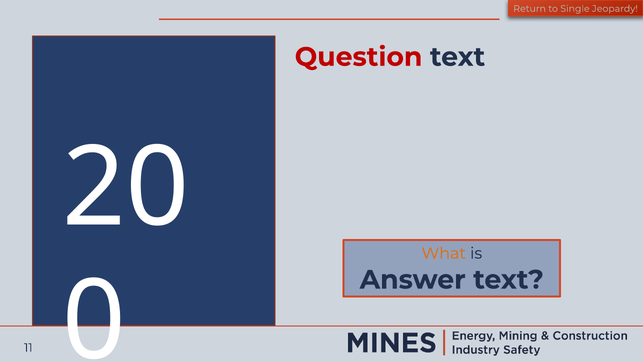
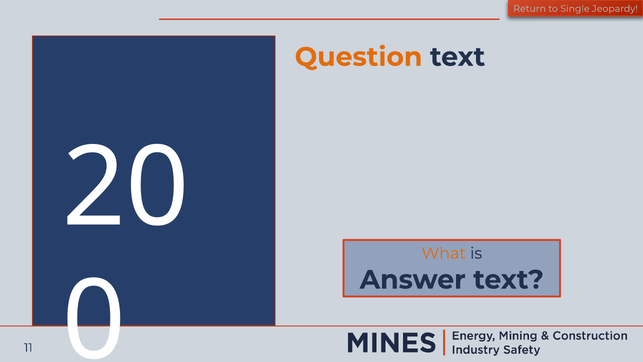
Question colour: red -> orange (359, 57)
